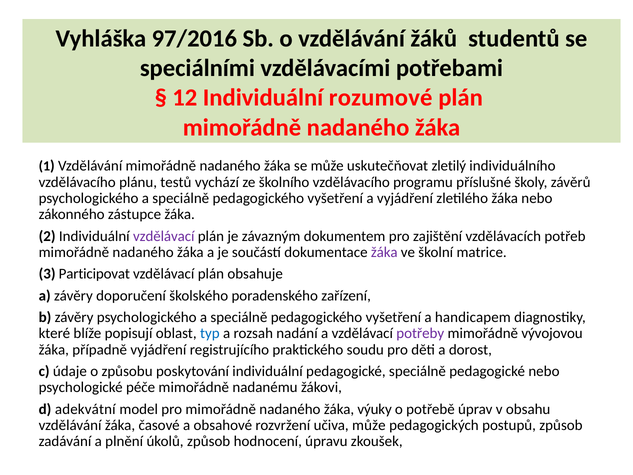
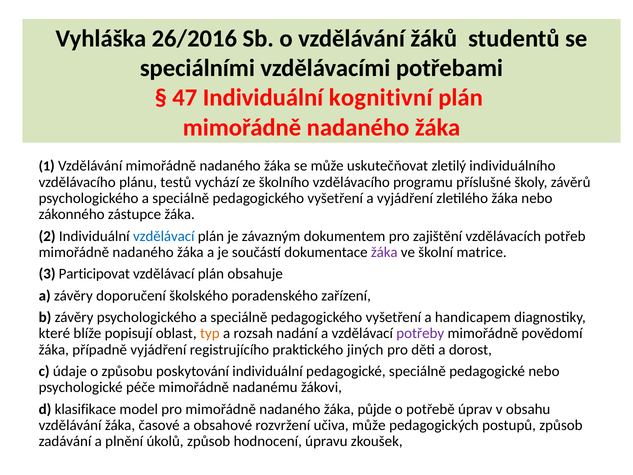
97/2016: 97/2016 -> 26/2016 (194, 39)
12: 12 -> 47 (185, 98)
rozumové: rozumové -> kognitivní (381, 98)
vzdělávací colour: purple -> blue (164, 236)
typ colour: blue -> orange (210, 333)
vývojovou: vývojovou -> povědomí (552, 333)
soudu: soudu -> jiných (365, 349)
adekvátní: adekvátní -> klasifikace (85, 409)
výuky: výuky -> půjde (375, 409)
